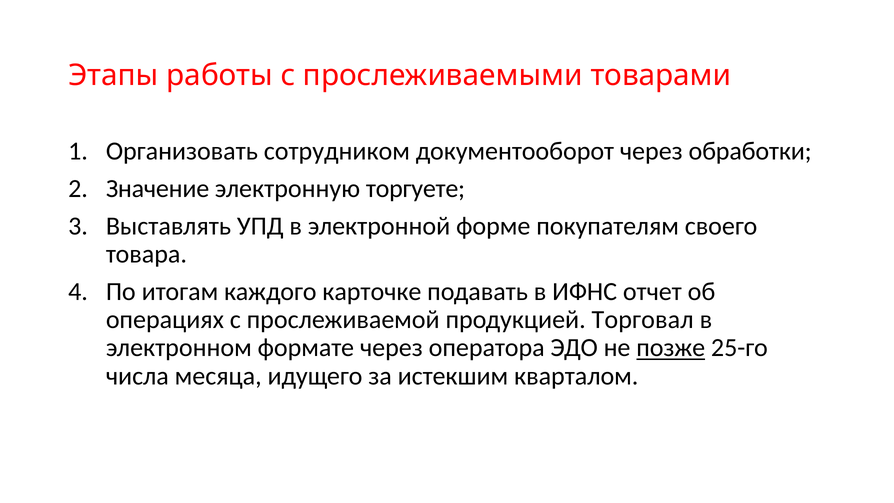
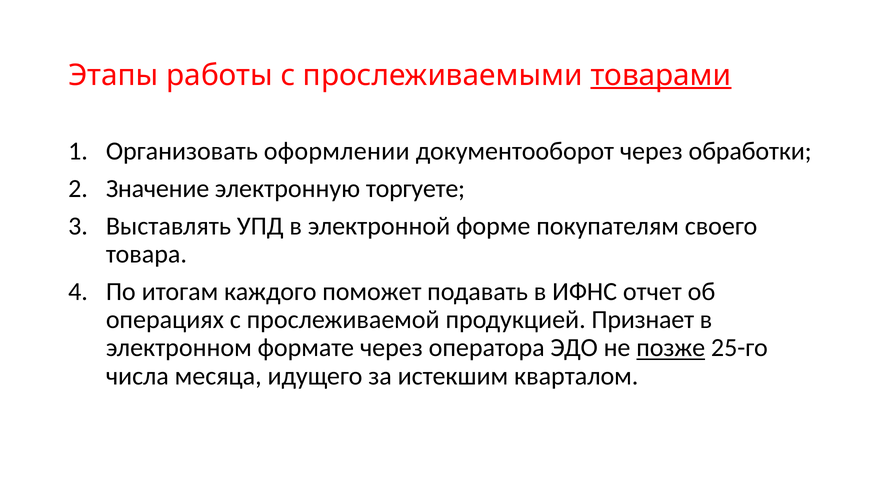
товарами underline: none -> present (661, 75)
сотрудником: сотрудником -> оформлении (337, 151)
карточке: карточке -> поможет (372, 292)
Торговал: Торговал -> Признает (643, 320)
